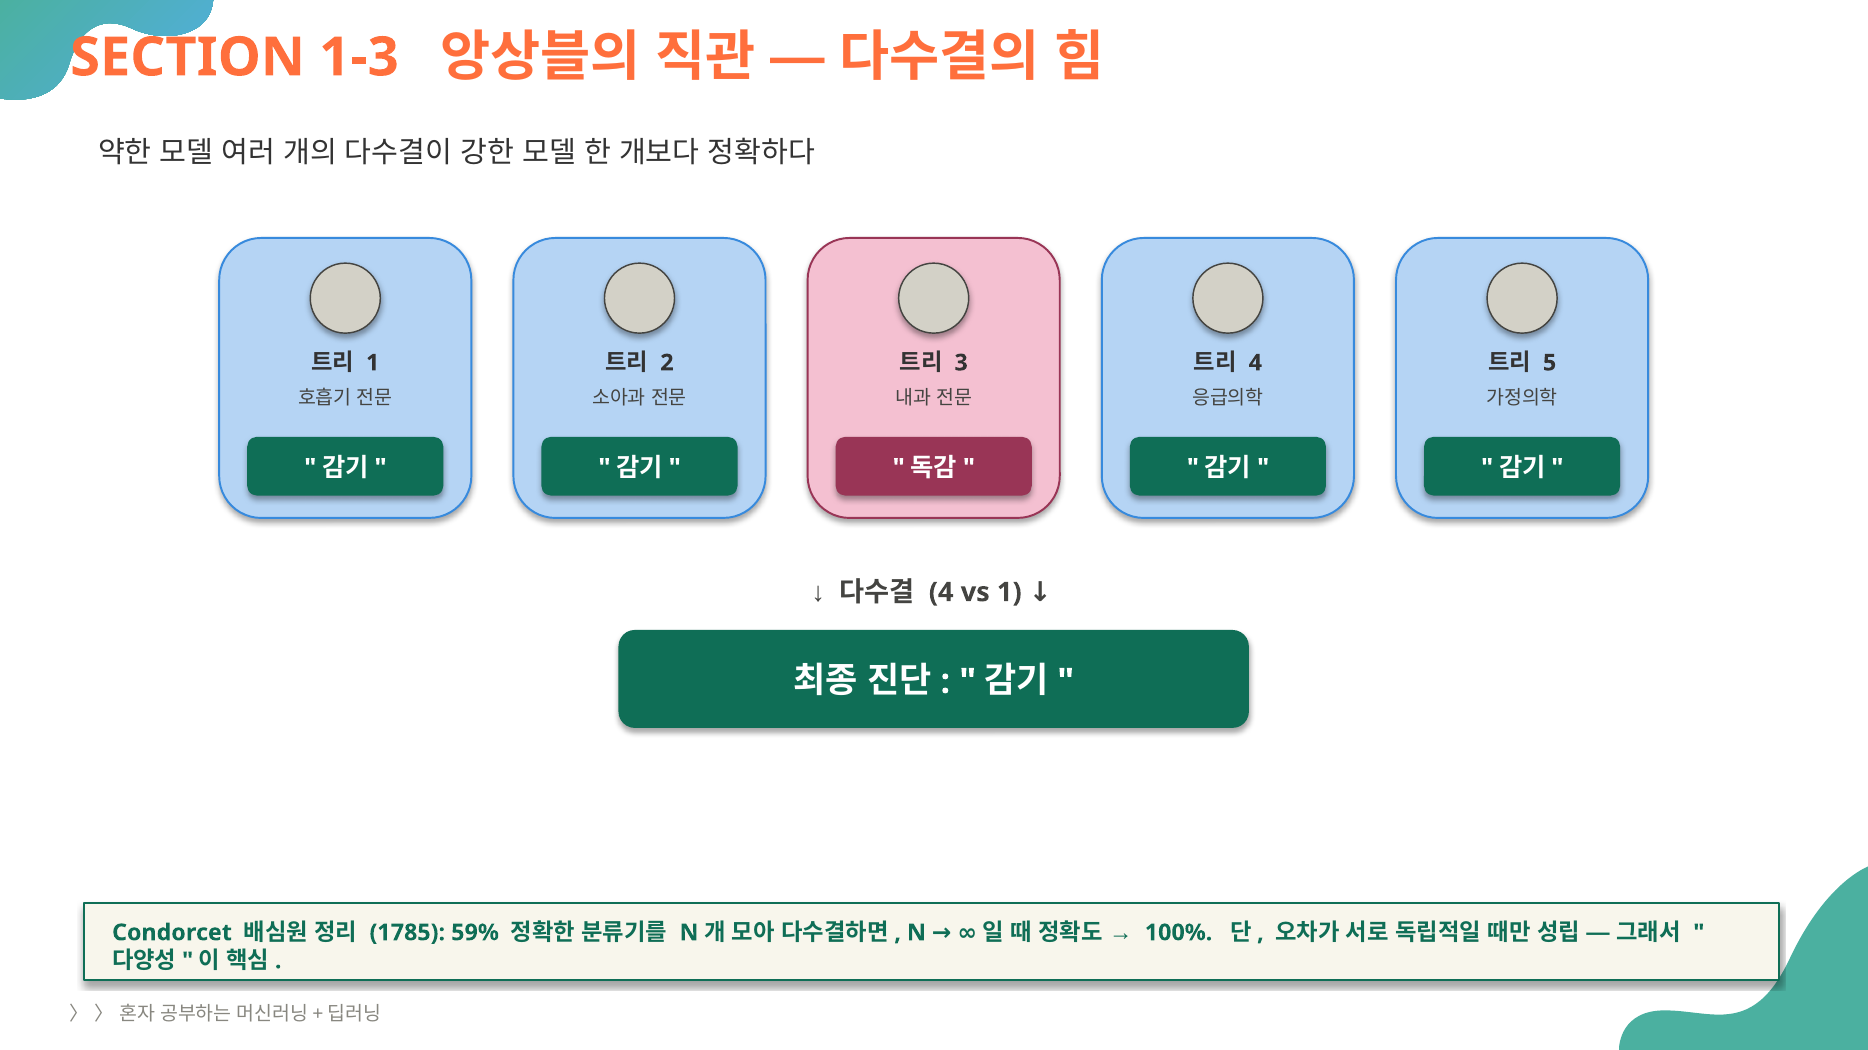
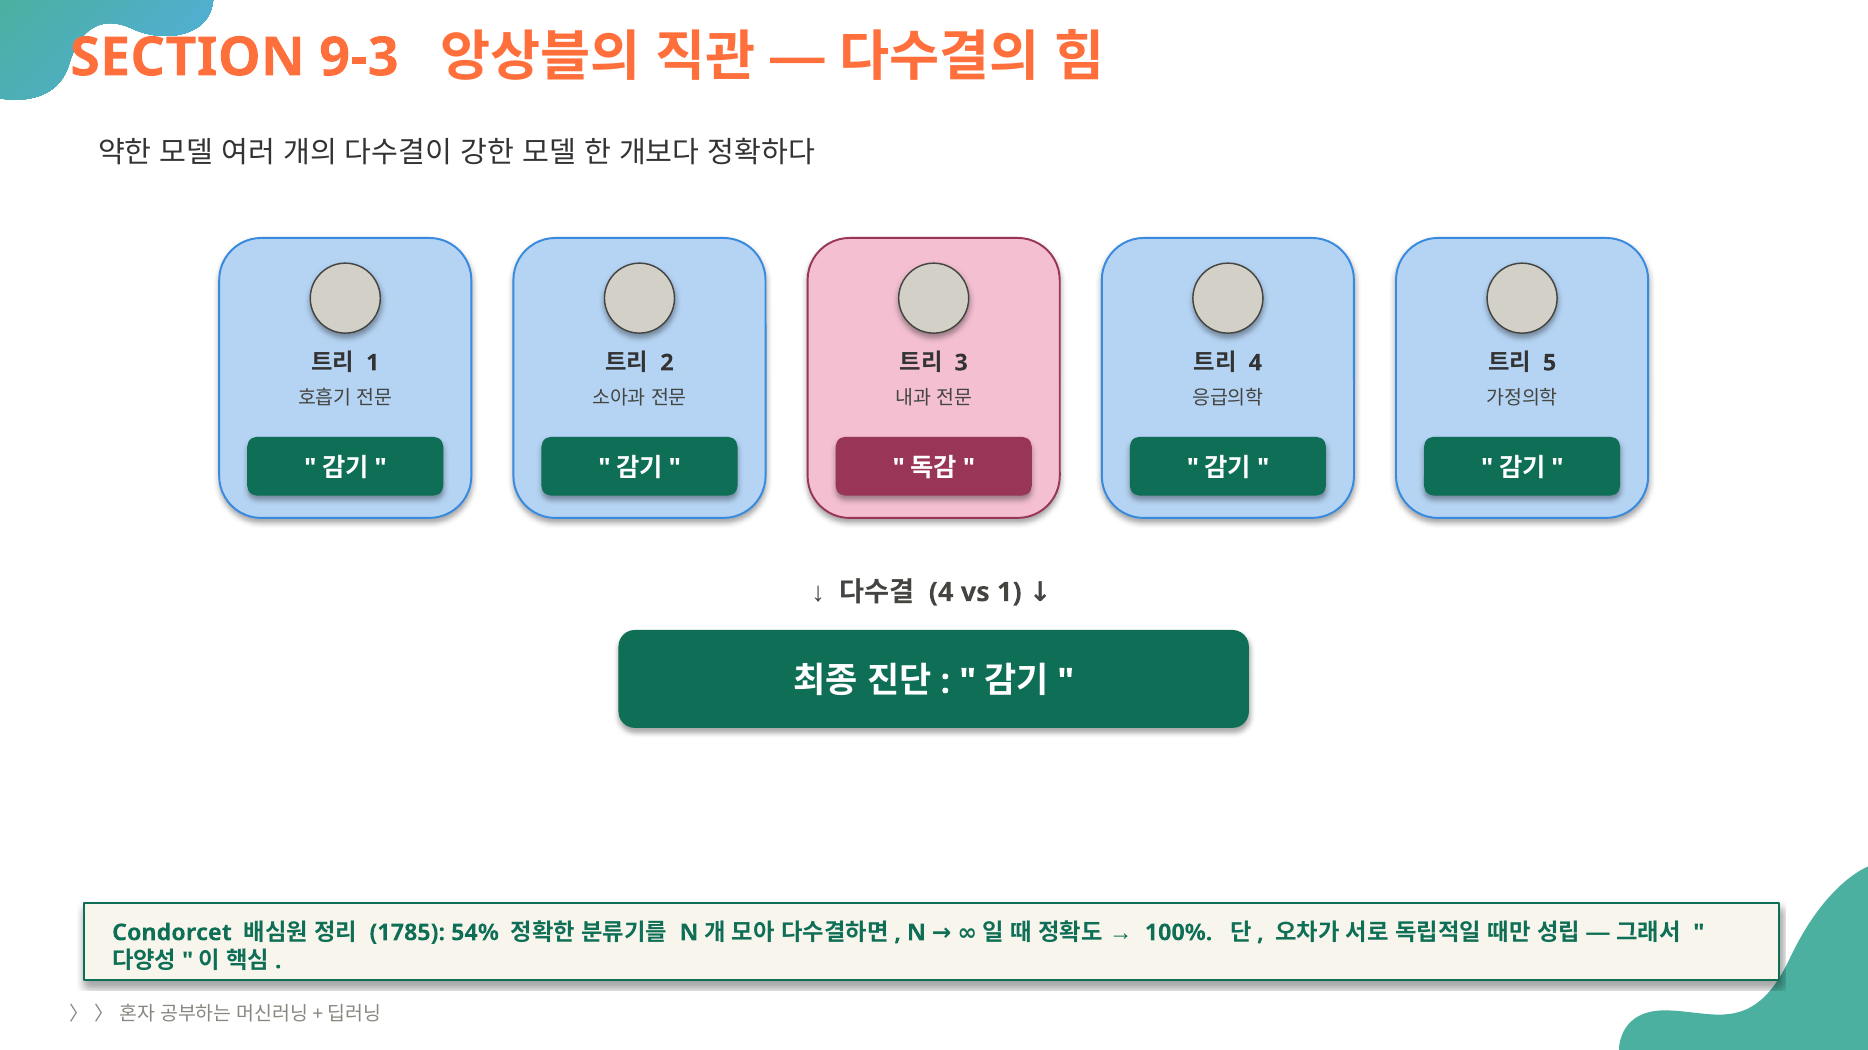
1-3: 1-3 -> 9-3 (359, 57)
59%: 59% -> 54% (475, 933)
